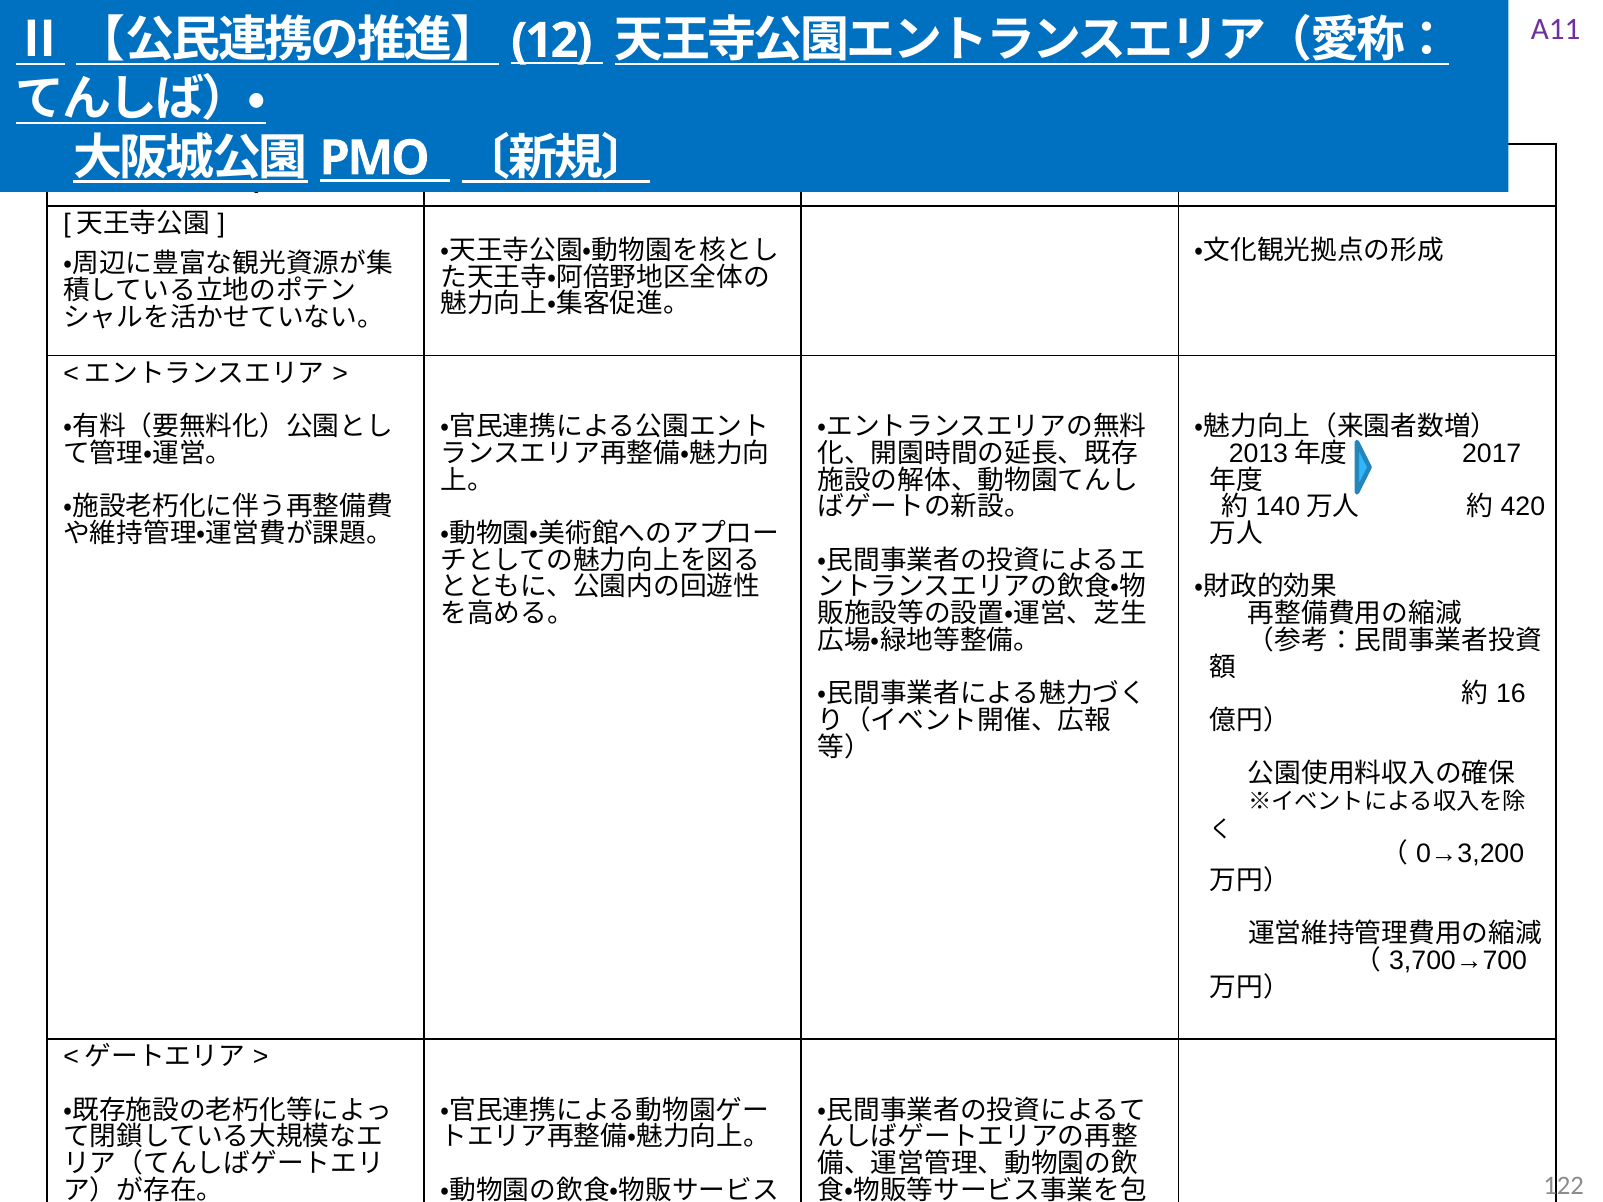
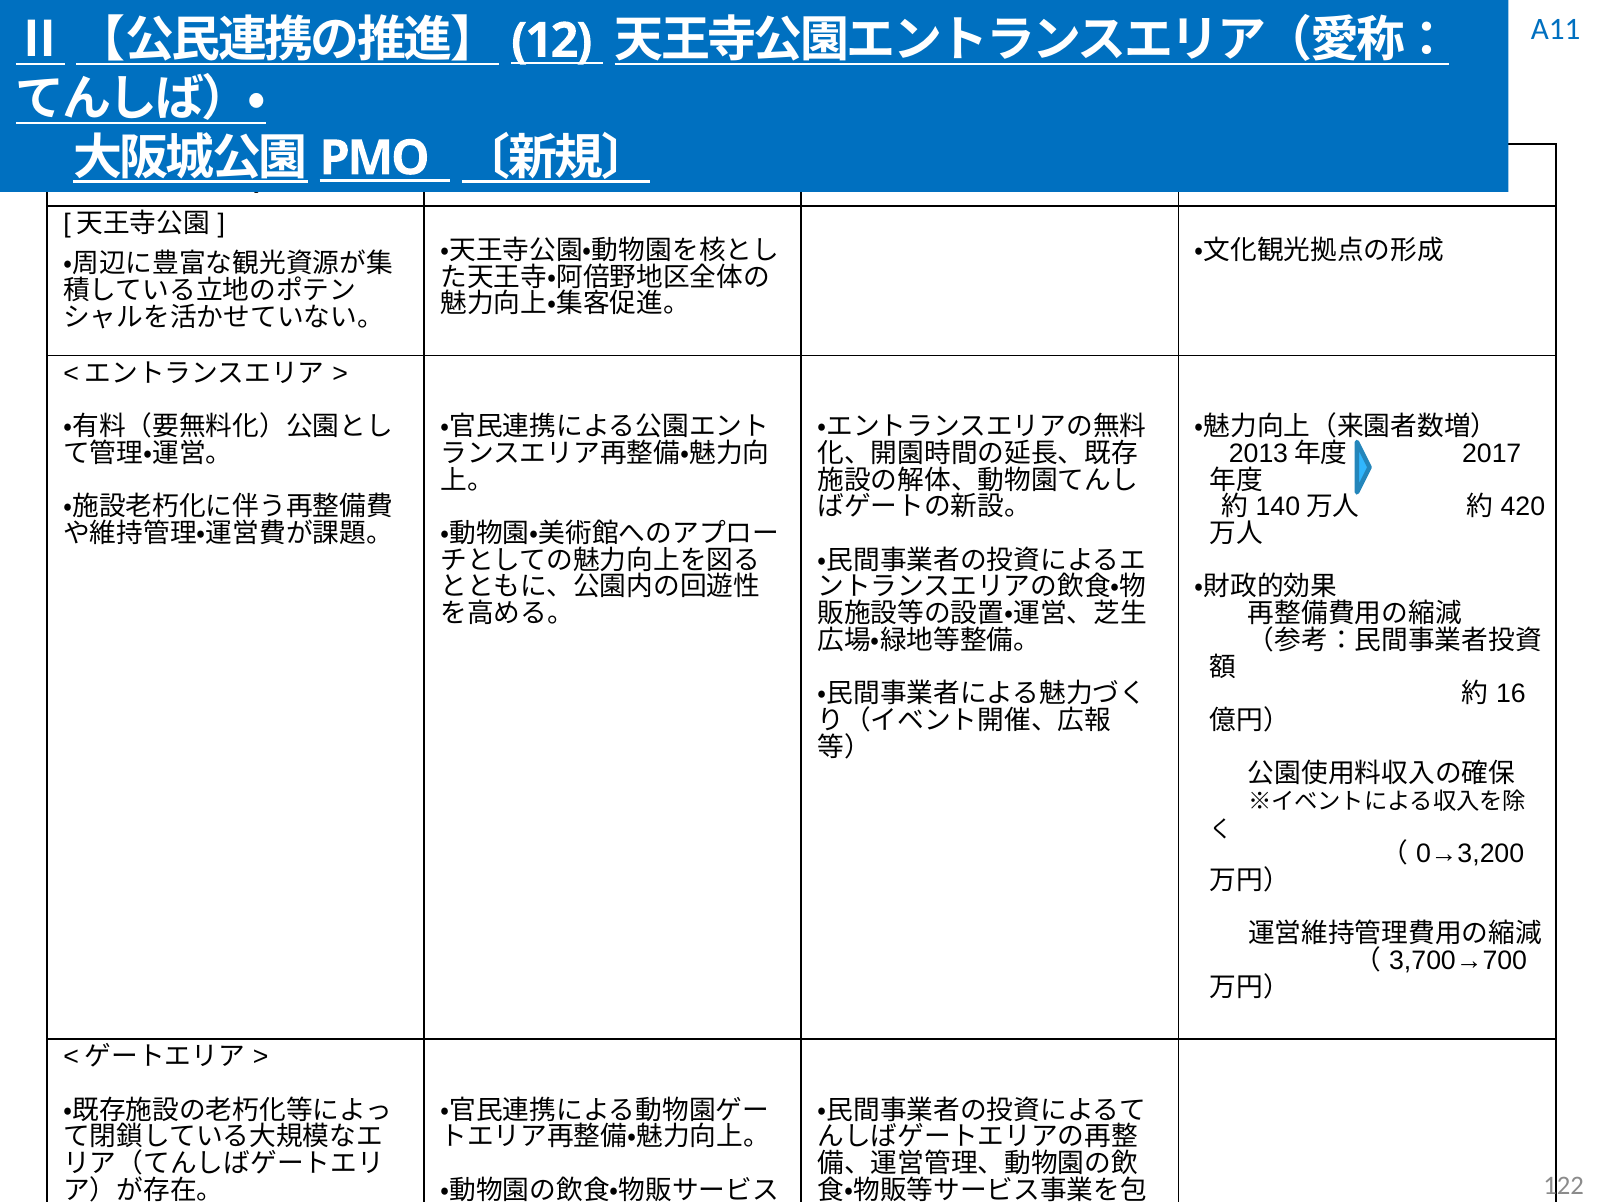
A11 colour: purple -> blue (1556, 29)
